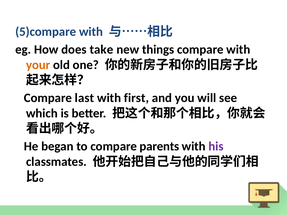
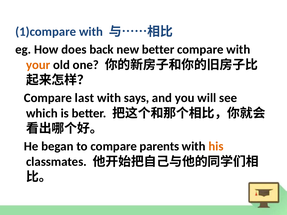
5)compare: 5)compare -> 1)compare (46, 32)
take: take -> back (102, 50)
new things: things -> better (158, 50)
first: first -> says (137, 98)
his colour: purple -> orange (216, 147)
